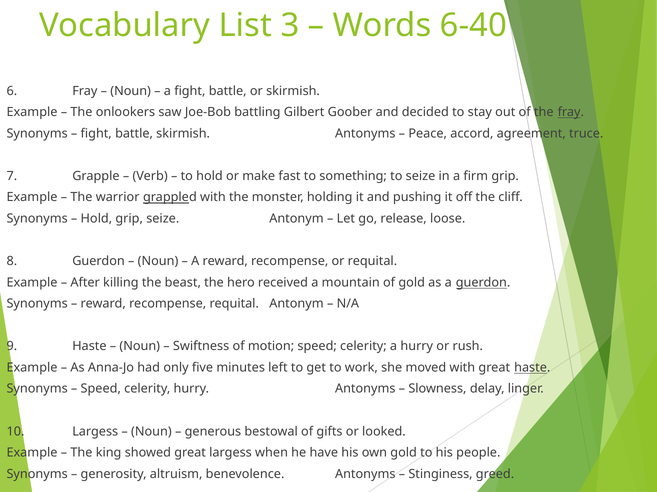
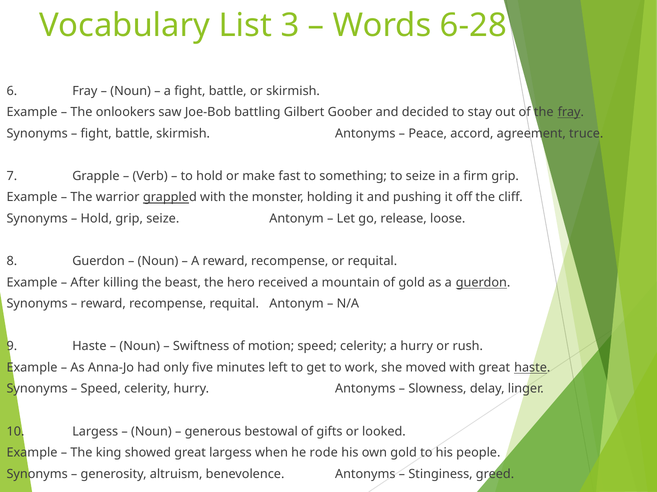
6-40: 6-40 -> 6-28 (473, 25)
have: have -> rode (324, 453)
